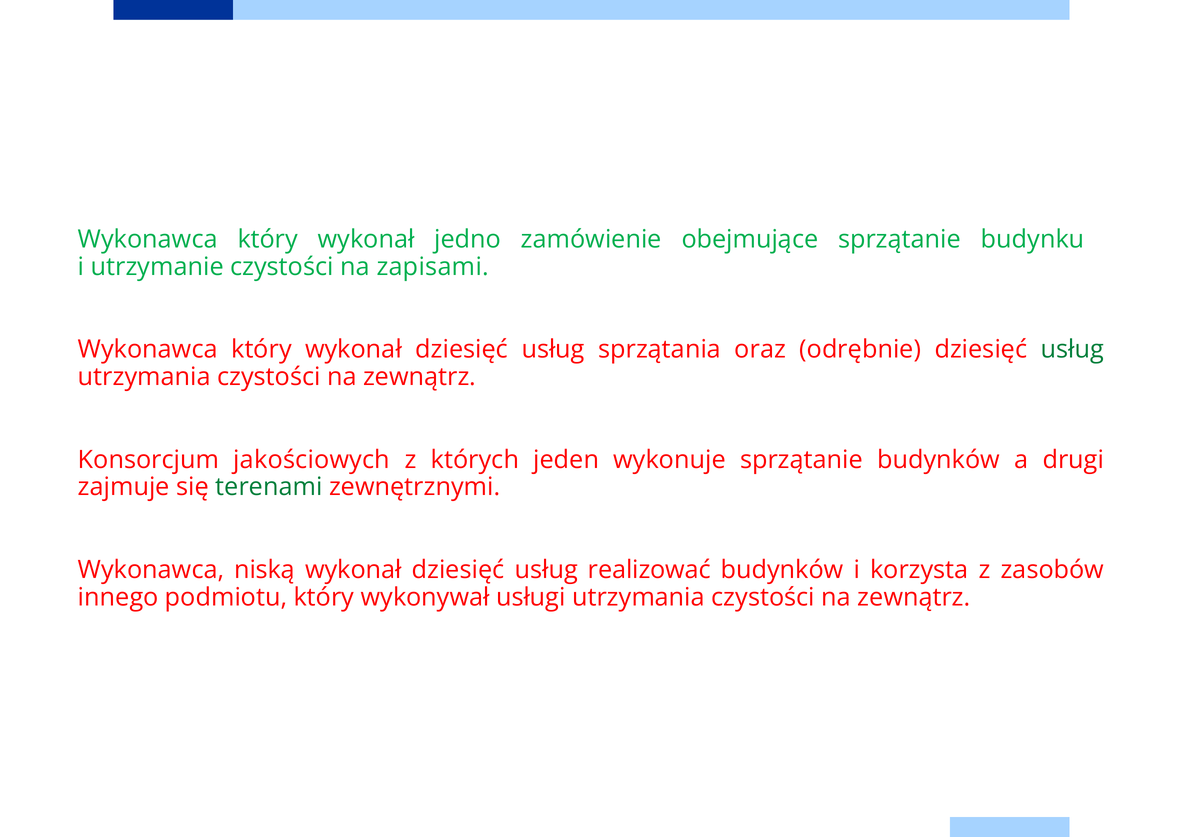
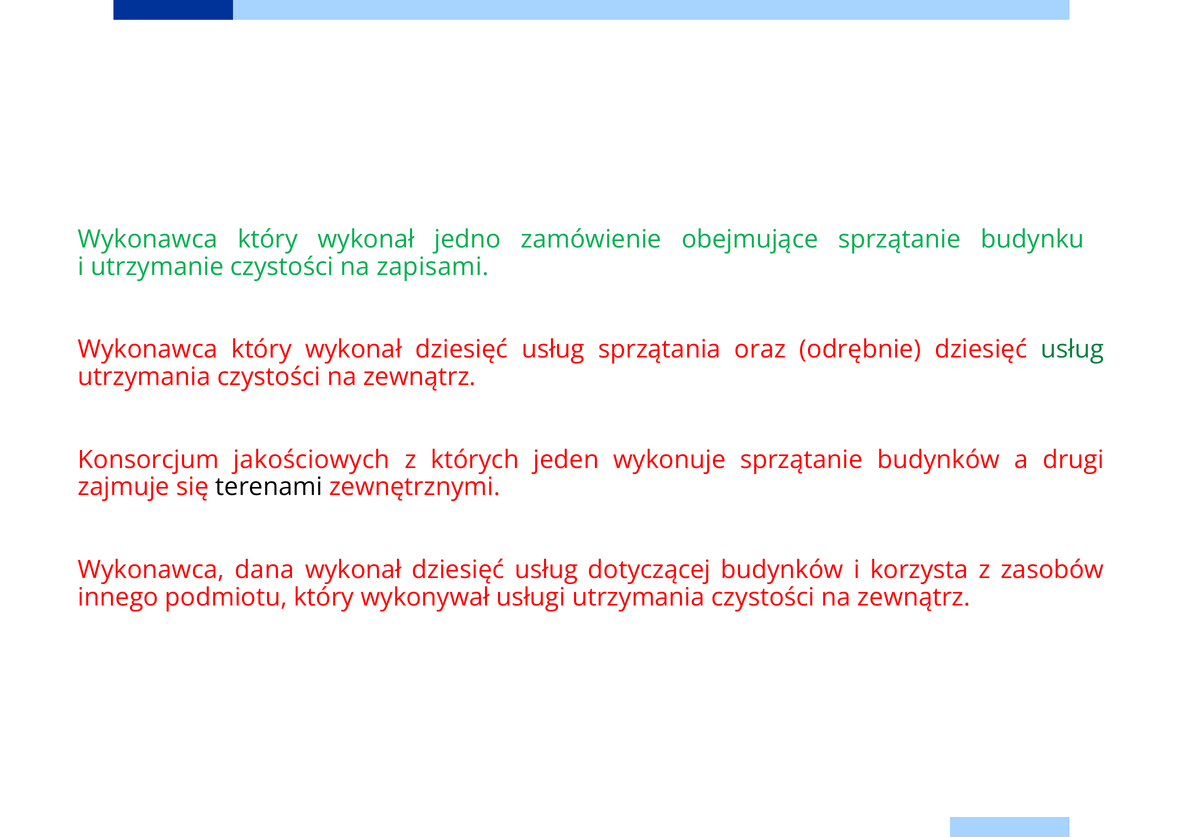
terenami colour: green -> black (269, 487)
niską: niską -> dana (264, 569)
realizować: realizować -> dotyczącej (649, 569)
